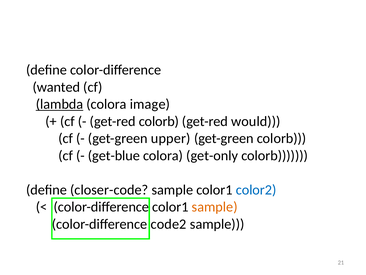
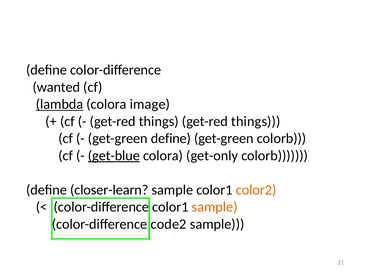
colorb: colorb -> things (159, 121)
would: would -> things (256, 121)
get-green upper: upper -> define (171, 138)
get-blue underline: none -> present (114, 155)
closer-code: closer-code -> closer-learn (109, 189)
color2 colour: blue -> orange (256, 189)
